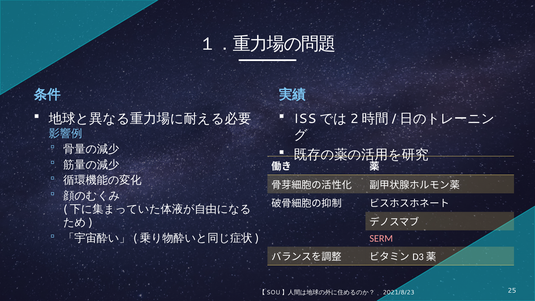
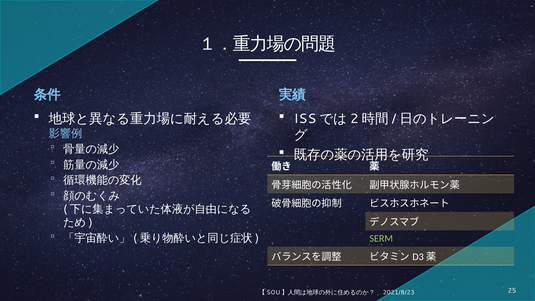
SERM colour: pink -> light green (381, 239)
